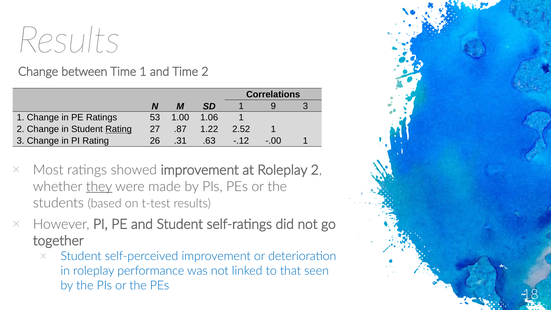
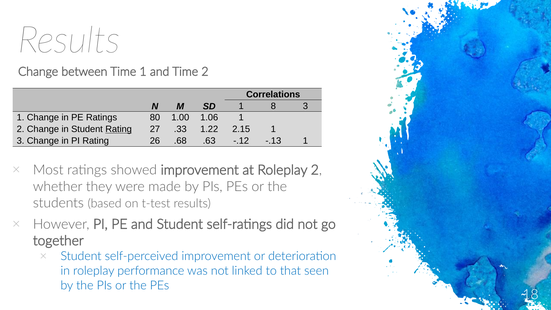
9: 9 -> 8 (273, 106)
53: 53 -> 80 (155, 118)
.87: .87 -> .33 (180, 129)
2.52: 2.52 -> 2.15 (241, 129)
.31: .31 -> .68 (180, 141)
-.00: -.00 -> -.13 (273, 141)
they underline: present -> none (99, 186)
